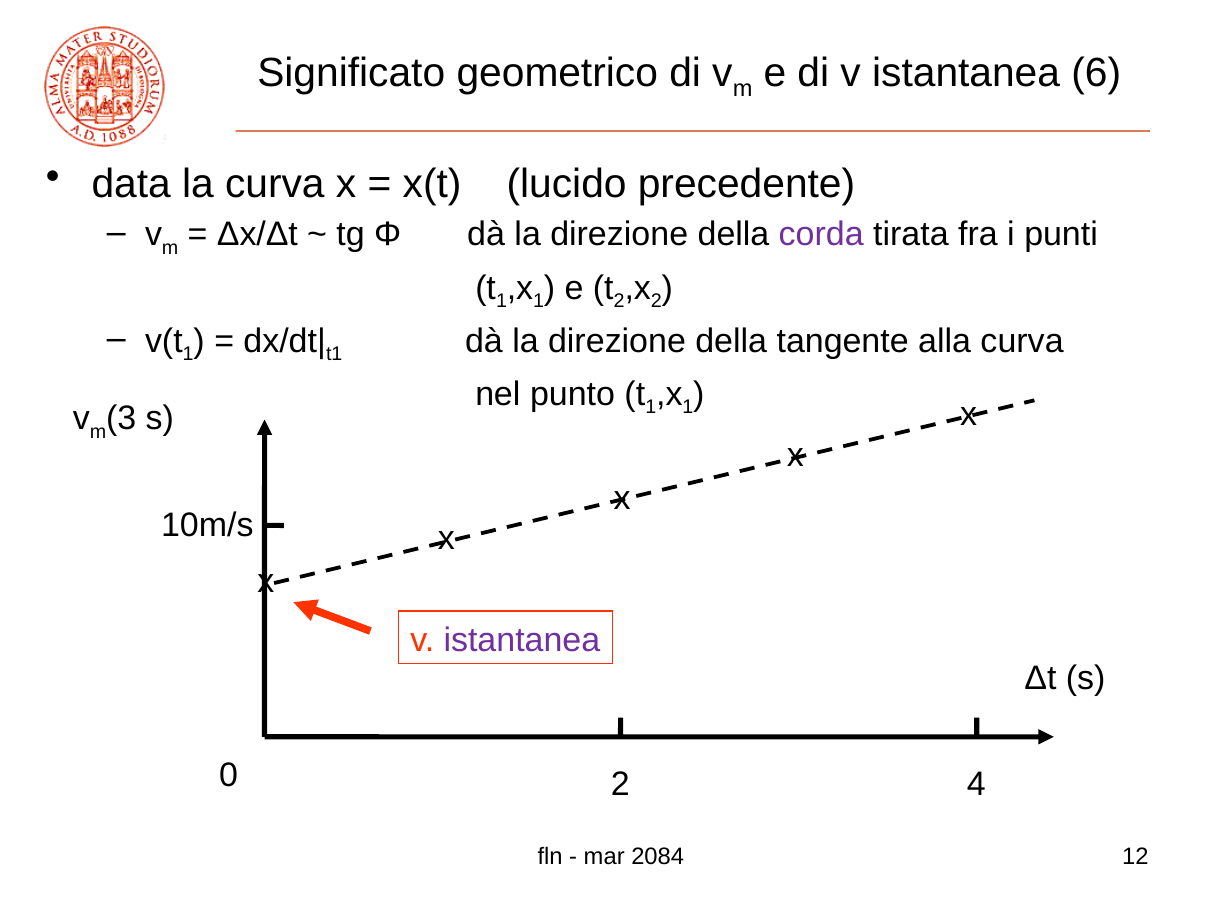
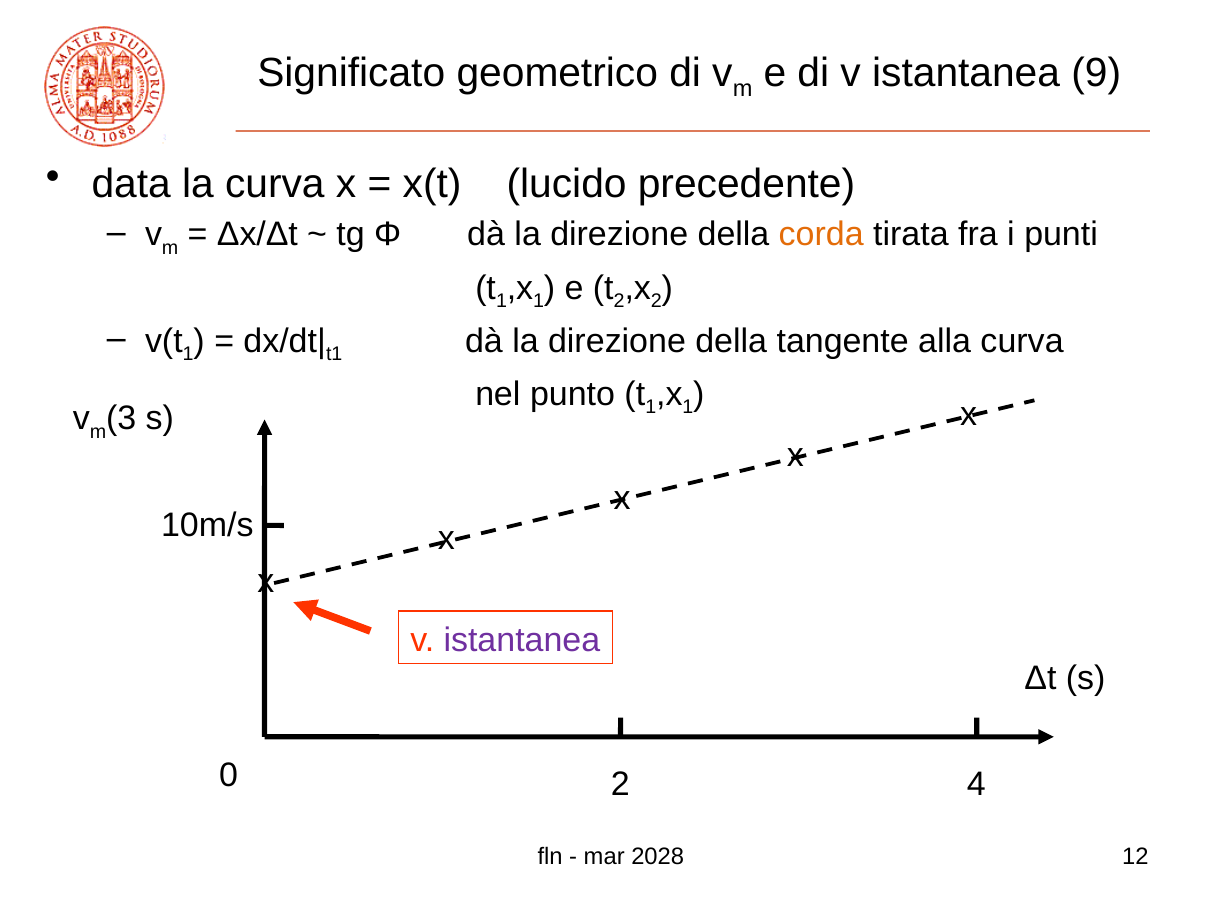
6: 6 -> 9 (1096, 73)
corda colour: purple -> orange (821, 235)
2084: 2084 -> 2028 (658, 857)
